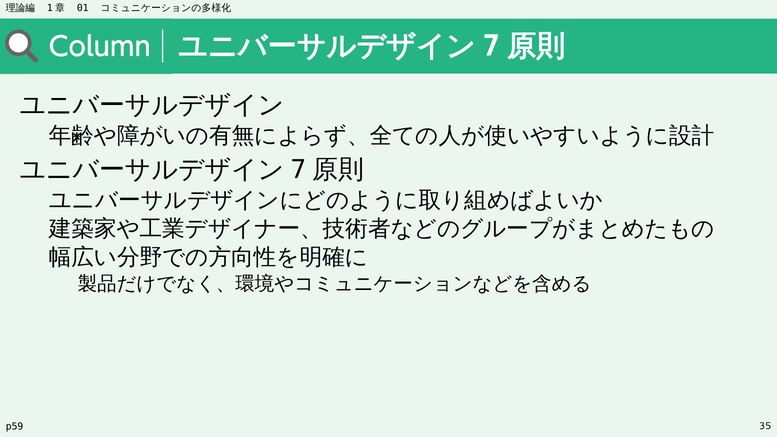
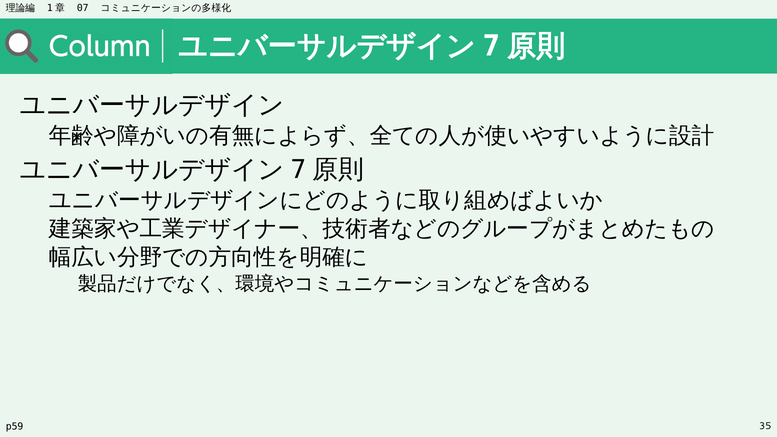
01: 01 -> 07 (83, 8)
